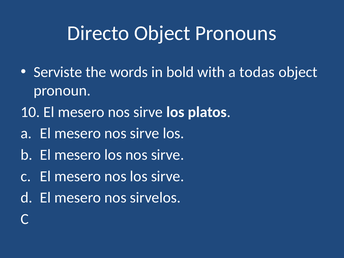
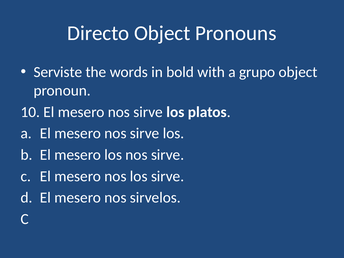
todas: todas -> grupo (257, 72)
